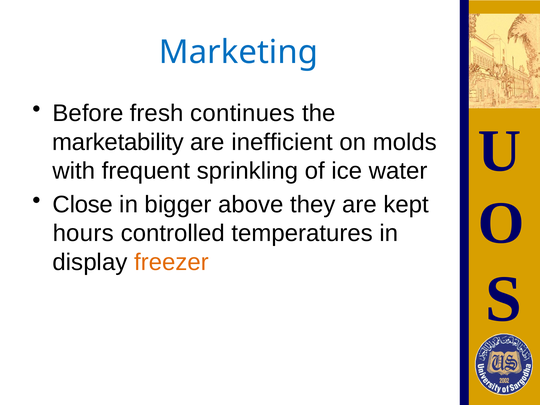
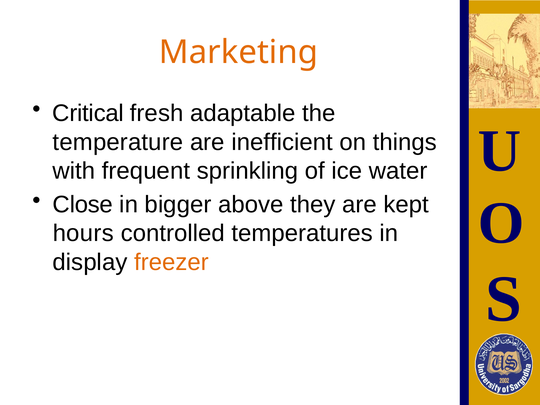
Marketing colour: blue -> orange (238, 52)
Before: Before -> Critical (88, 113)
continues: continues -> adaptable (243, 113)
marketability: marketability -> temperature (118, 142)
molds: molds -> things (405, 142)
